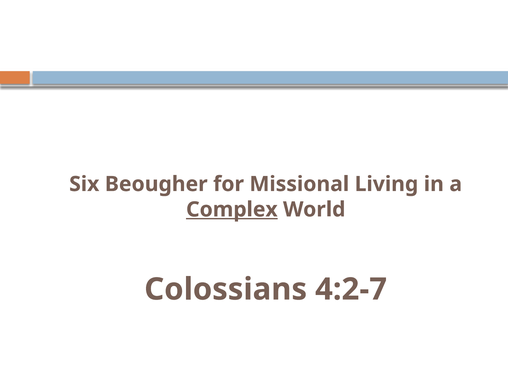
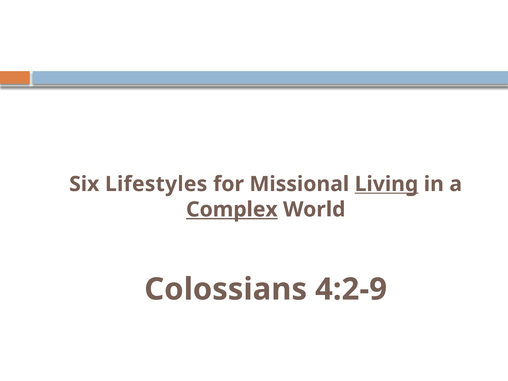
Beougher: Beougher -> Lifestyles (156, 184)
Living underline: none -> present (386, 184)
4:2-7: 4:2-7 -> 4:2-9 (351, 289)
